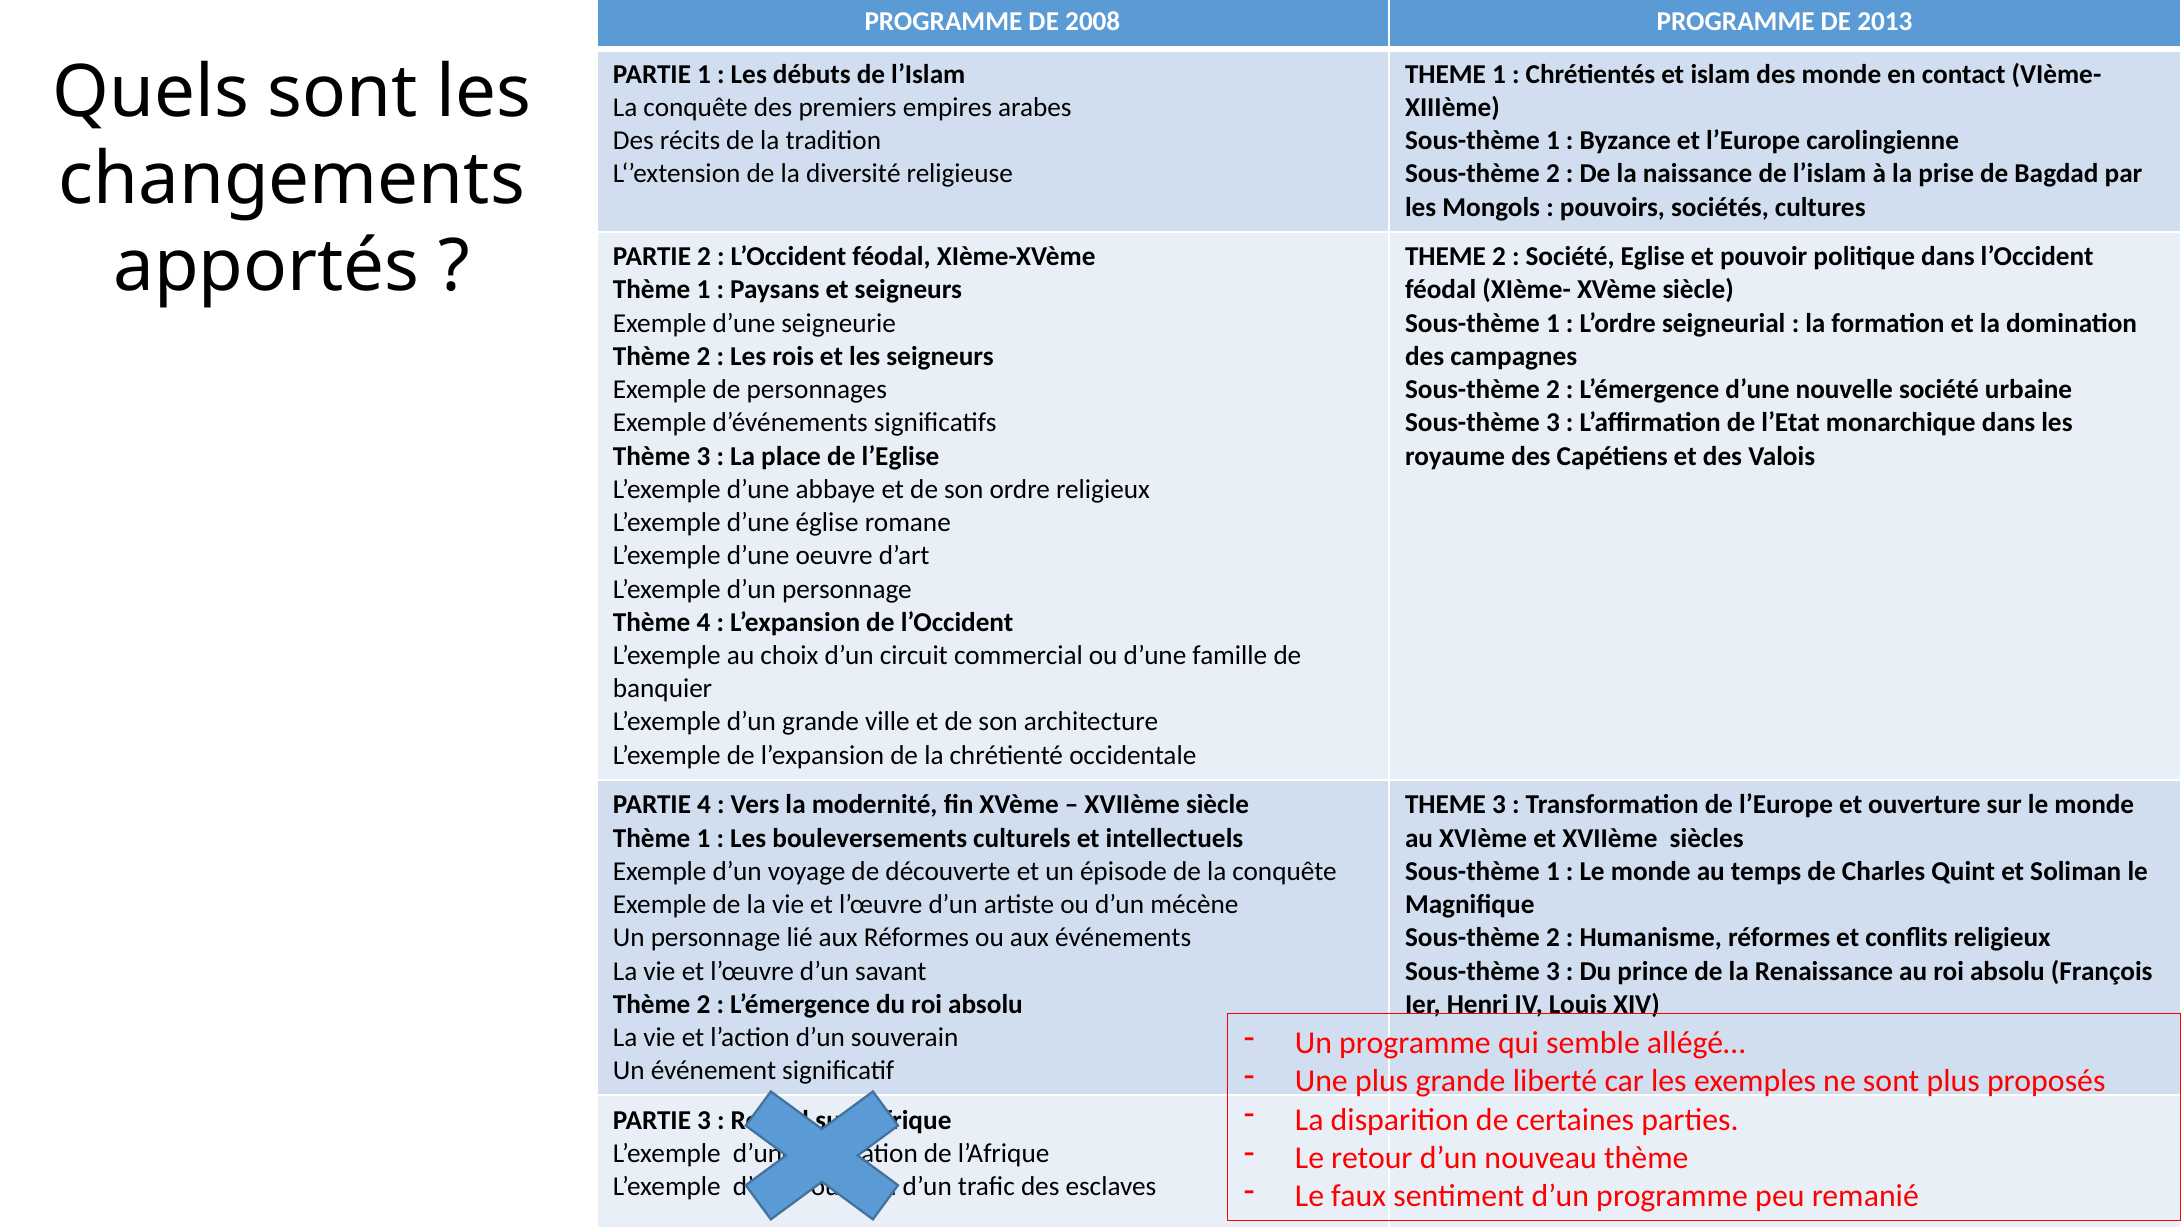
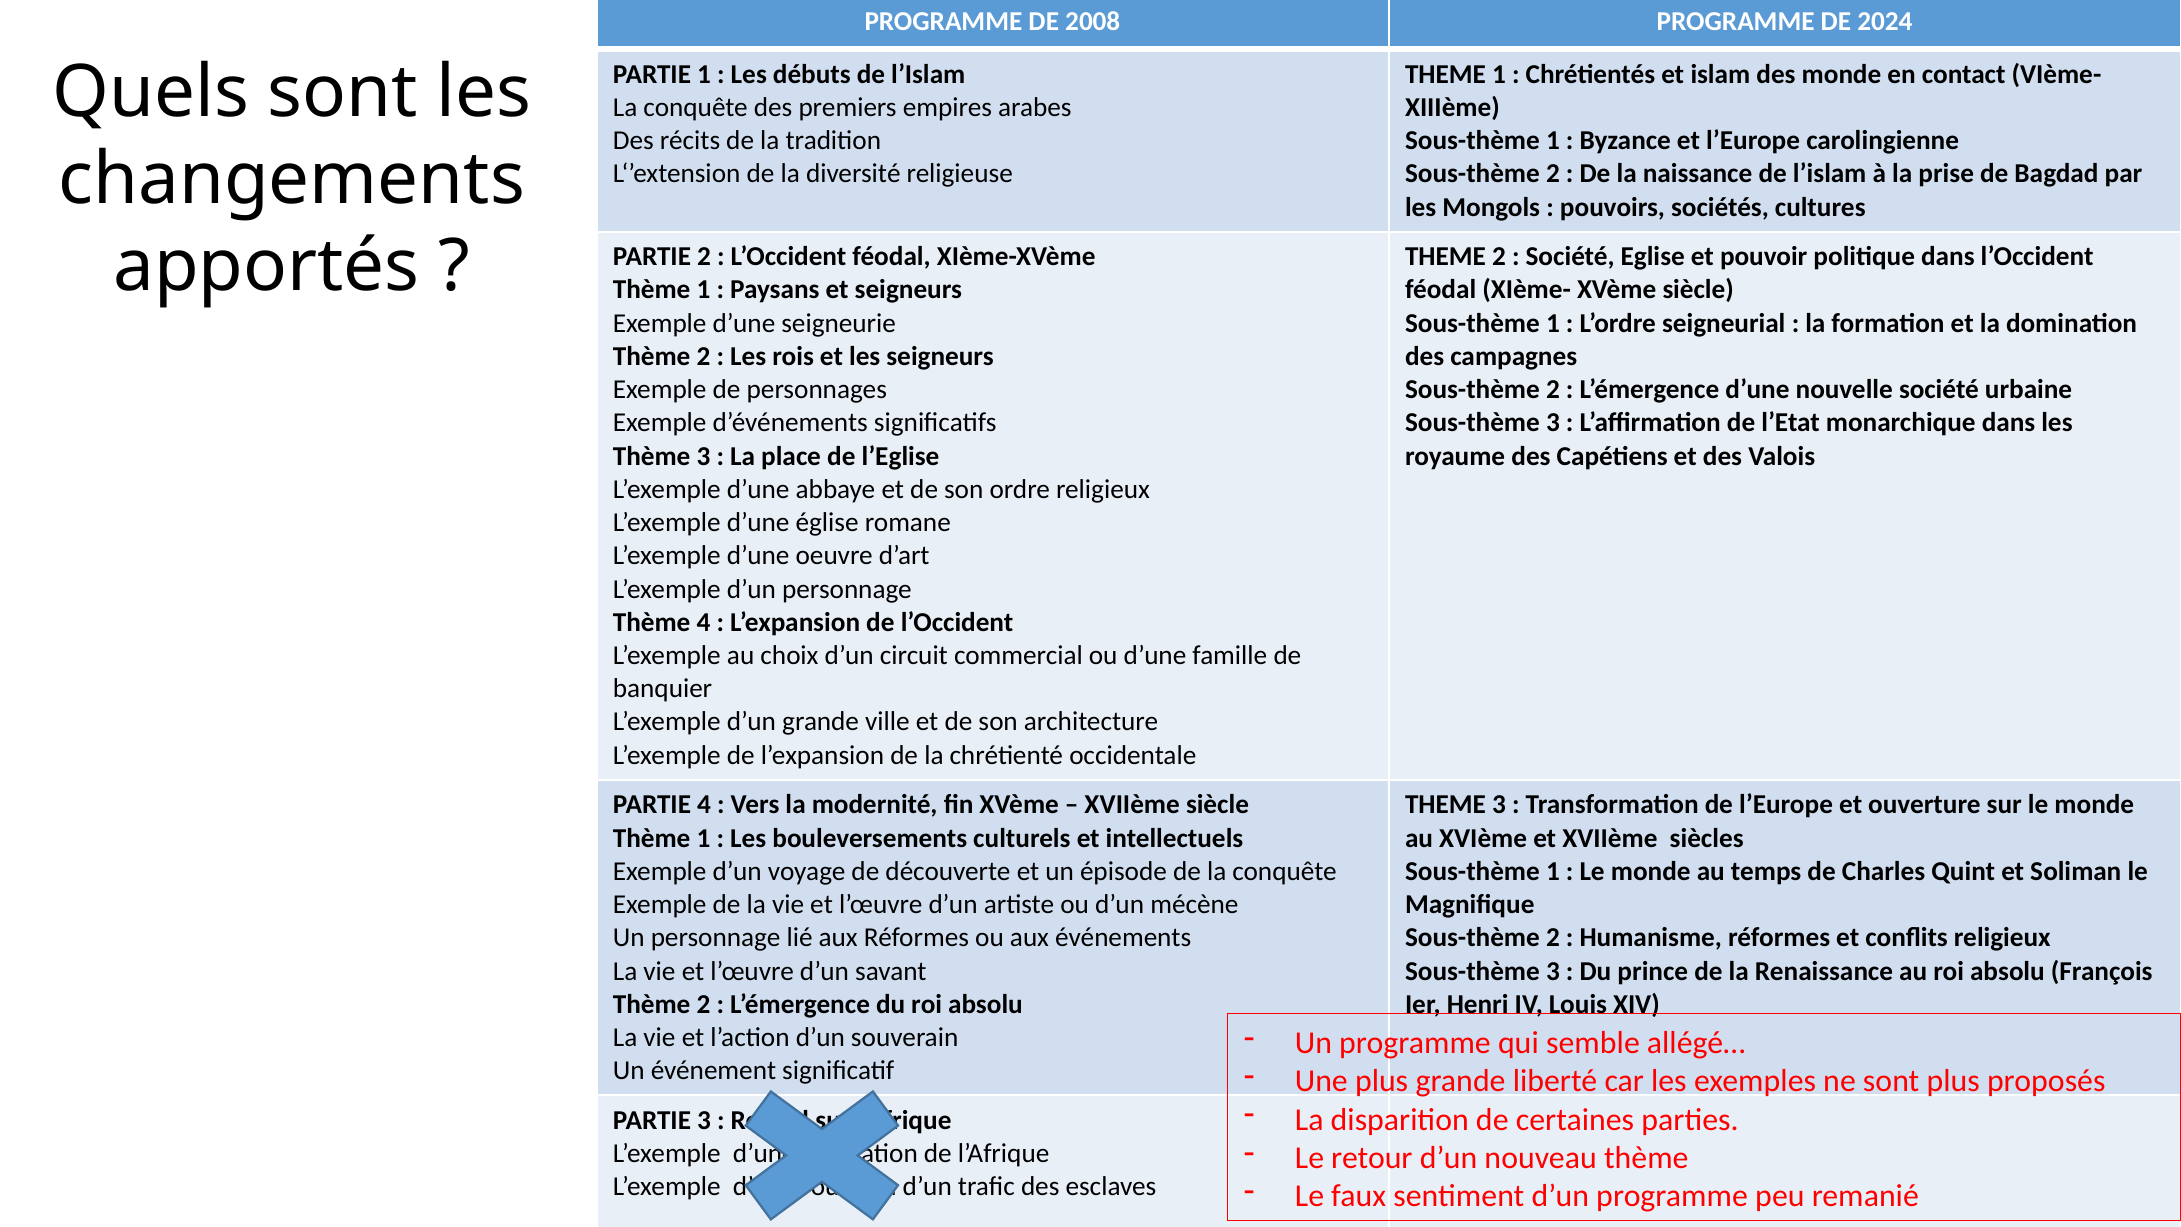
2013: 2013 -> 2024 (1885, 21)
